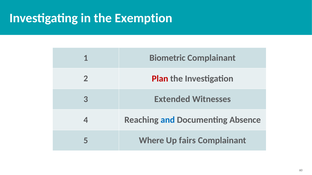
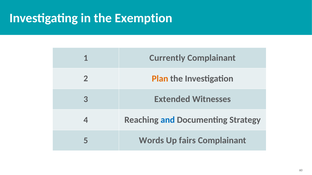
Biometric: Biometric -> Currently (167, 58)
Plan colour: red -> orange (160, 79)
Absence: Absence -> Strategy (245, 120)
Where: Where -> Words (151, 141)
